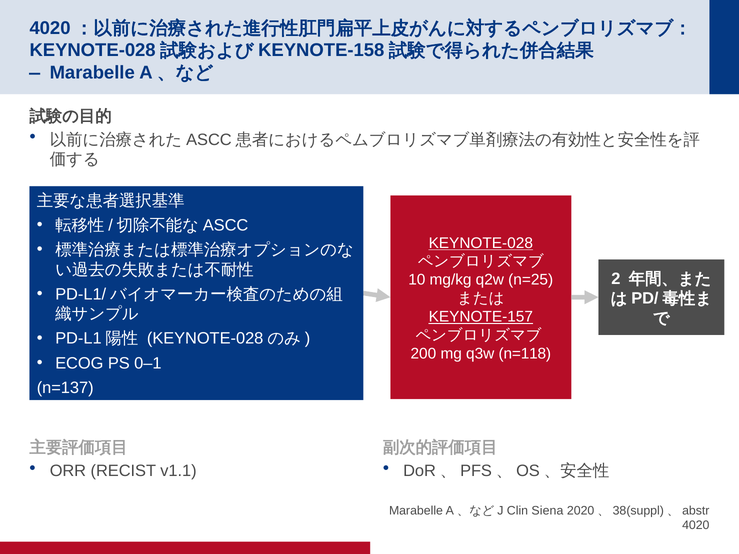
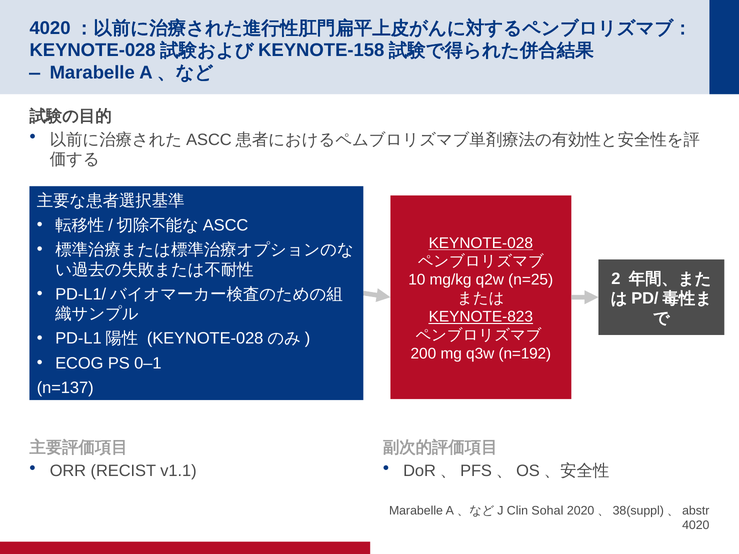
KEYNOTE-157: KEYNOTE-157 -> KEYNOTE-823 (481, 317)
n=118: n=118 -> n=192 (525, 354)
Siena: Siena -> Sohal (547, 511)
